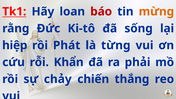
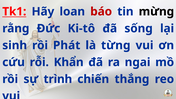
mừng colour: orange -> black (156, 12)
hiệp: hiệp -> sinh (15, 45)
phải: phải -> ngai (138, 62)
chảy: chảy -> trình (58, 79)
